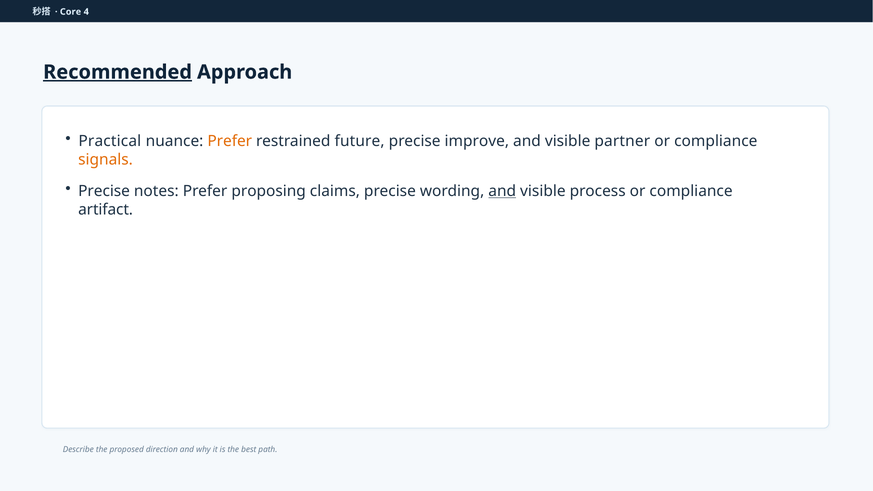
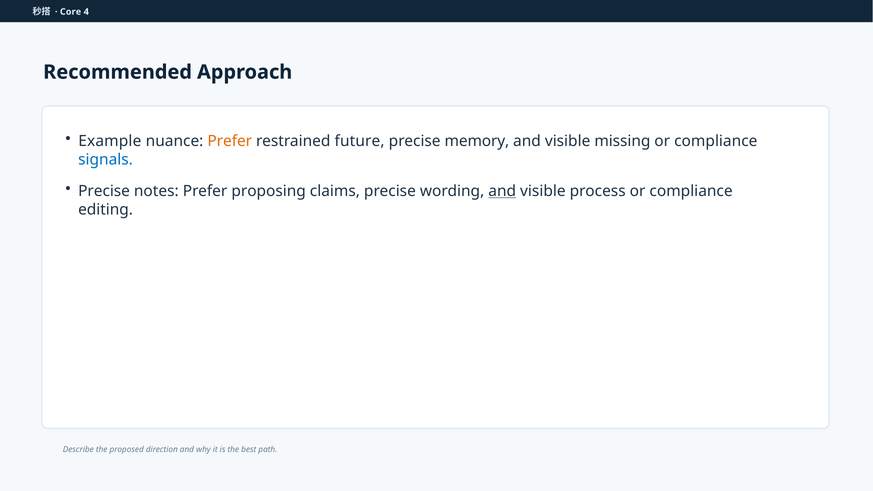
Recommended underline: present -> none (118, 72)
Practical: Practical -> Example (110, 141)
improve: improve -> memory (477, 141)
partner: partner -> missing (622, 141)
signals colour: orange -> blue (106, 160)
artifact: artifact -> editing (106, 210)
